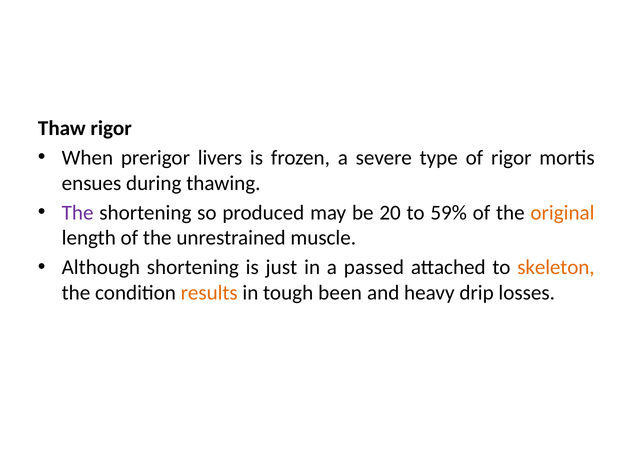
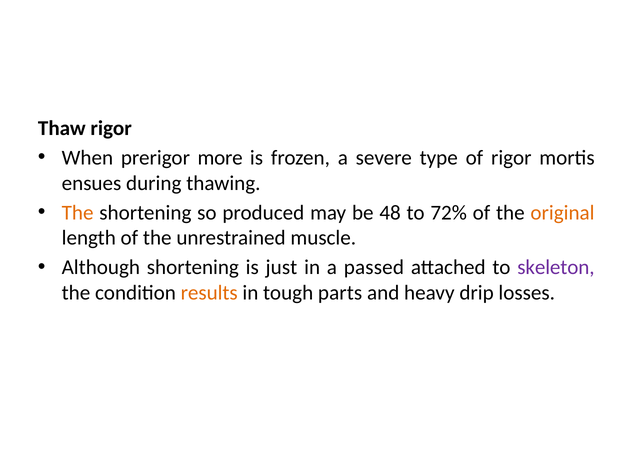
livers: livers -> more (220, 158)
The colour: purple -> orange (78, 212)
20: 20 -> 48 (390, 212)
59%: 59% -> 72% (449, 212)
skeleton colour: orange -> purple (556, 267)
been: been -> parts (340, 293)
